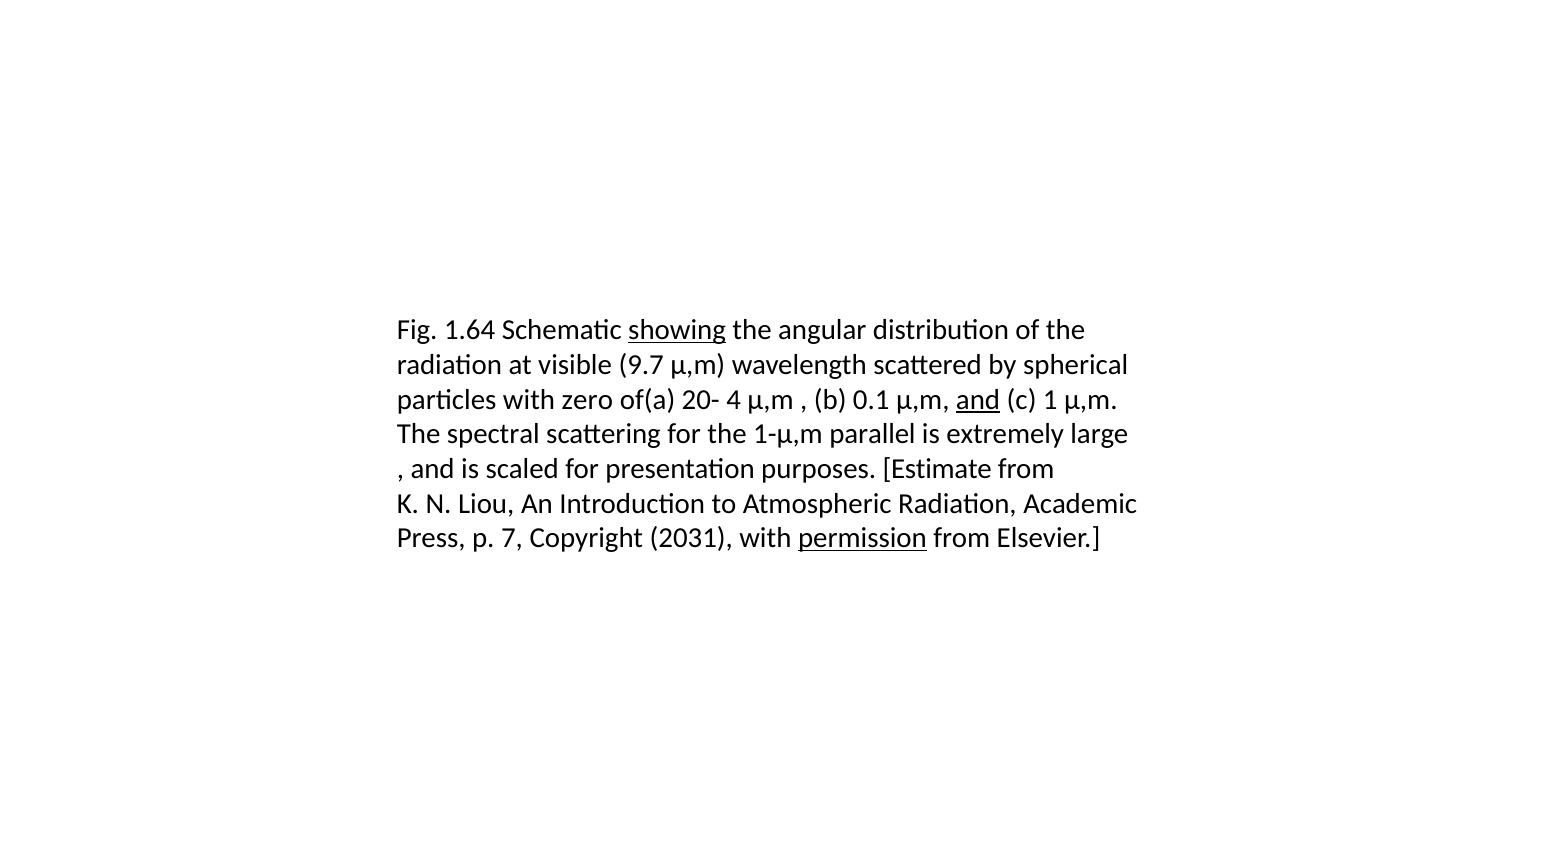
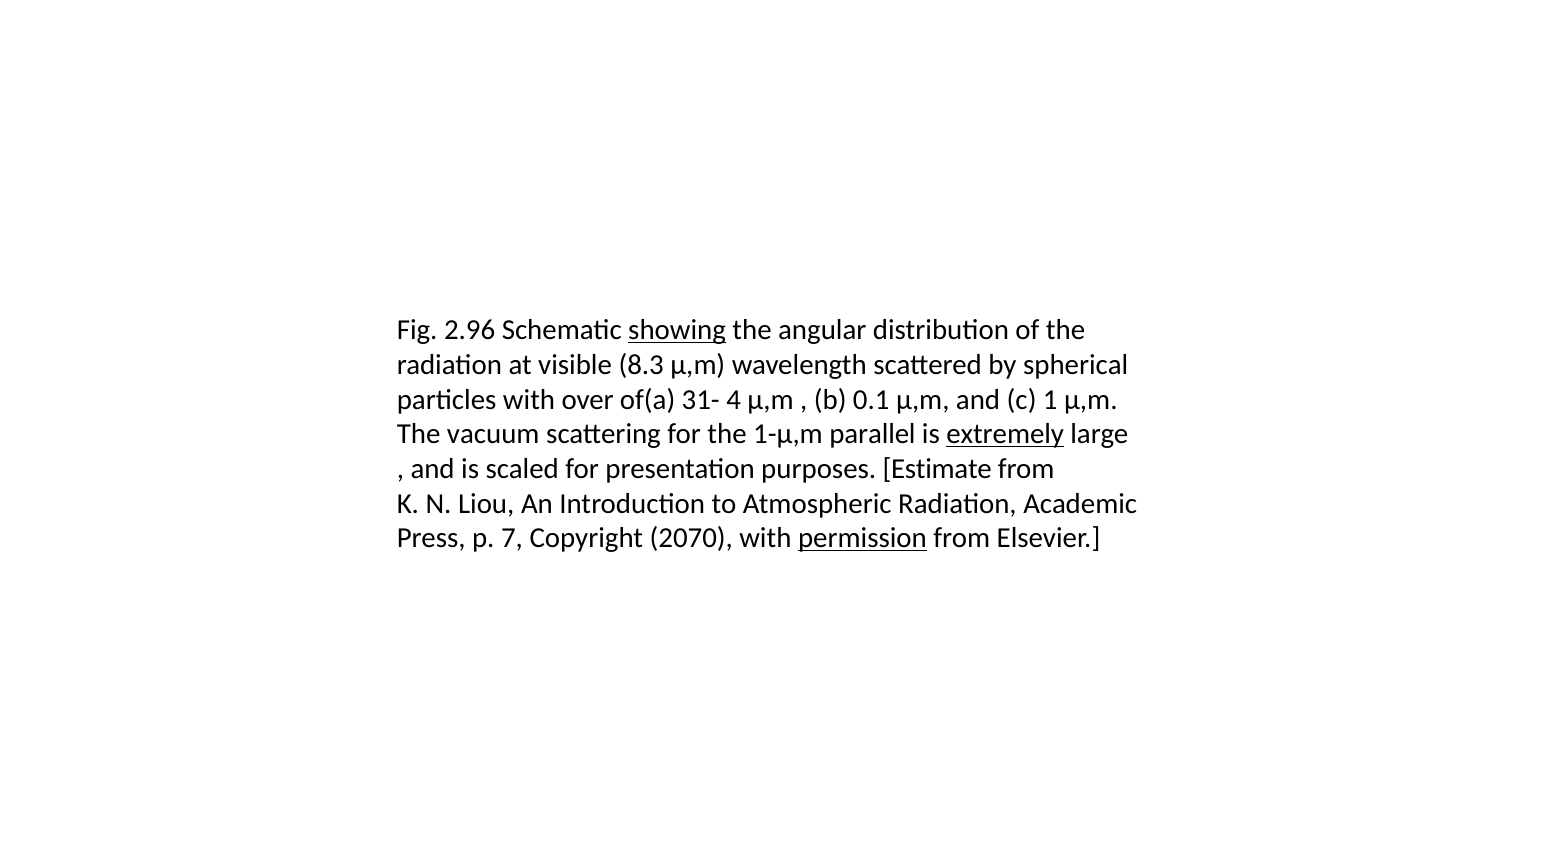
1.64: 1.64 -> 2.96 (470, 330)
9.7: 9.7 -> 8.3 (641, 365)
zero: zero -> over (588, 400)
20-: 20- -> 31- (701, 400)
and underline: present -> none (978, 400)
spectral: spectral -> vacuum (493, 434)
extremely underline: none -> present (1005, 434)
2031: 2031 -> 2070 (691, 538)
